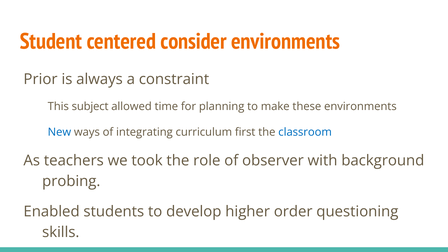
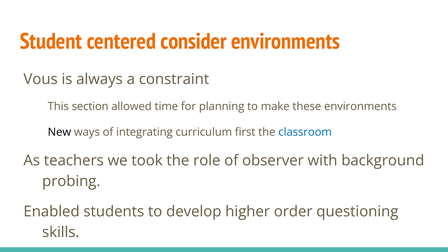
Prior: Prior -> Vous (41, 79)
subject: subject -> section (90, 107)
New colour: blue -> black (59, 132)
